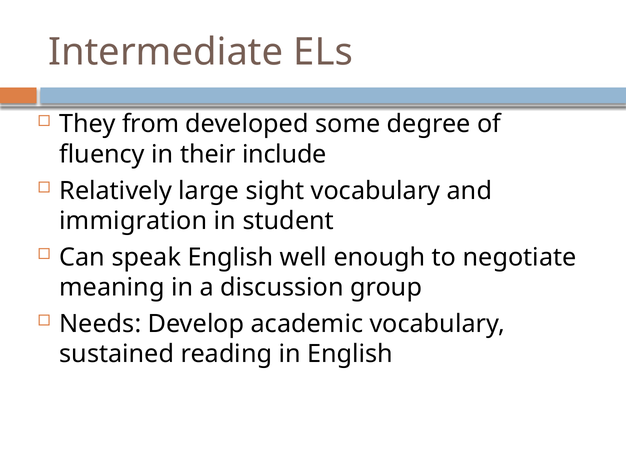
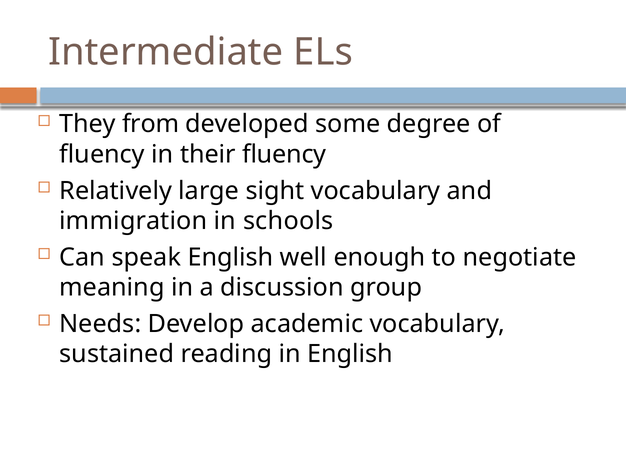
their include: include -> fluency (284, 155)
student: student -> schools (288, 221)
